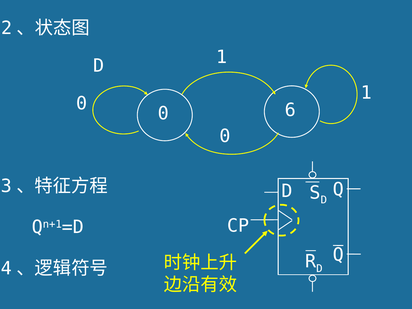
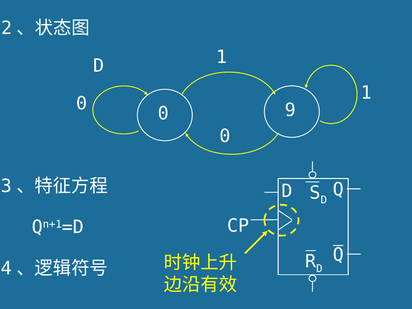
6: 6 -> 9 (290, 110)
